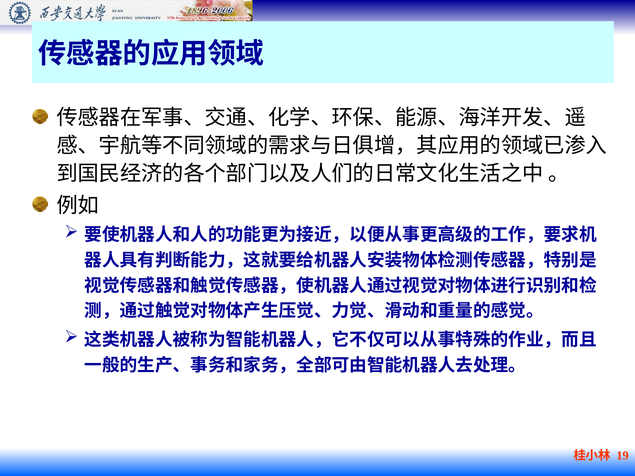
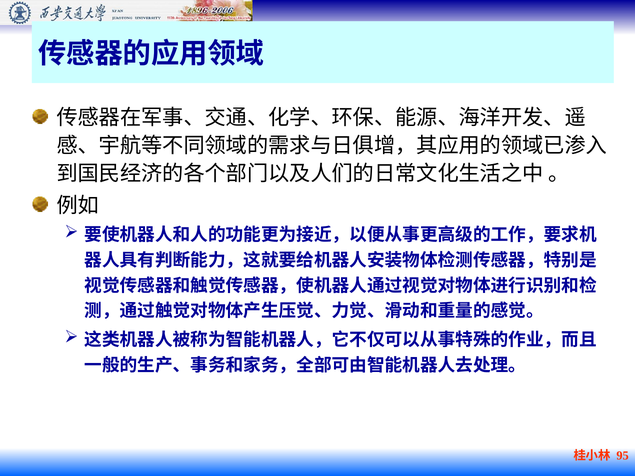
19: 19 -> 95 (623, 456)
